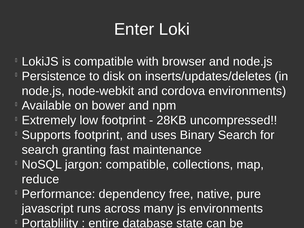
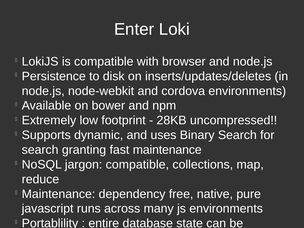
Supports footprint: footprint -> dynamic (99, 135)
Performance: Performance -> Maintenance (58, 194)
